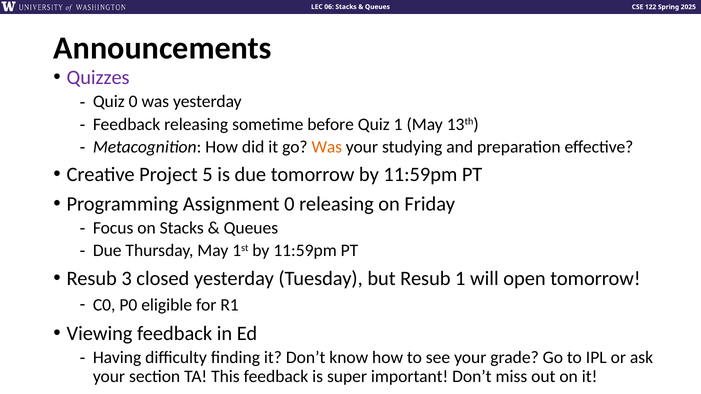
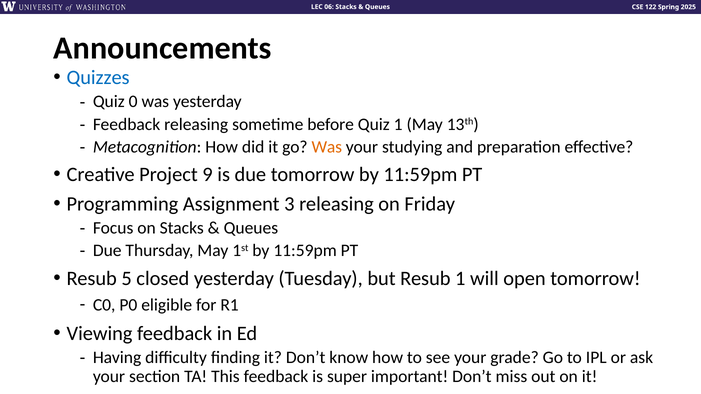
Quizzes colour: purple -> blue (98, 78)
5: 5 -> 9 (208, 175)
Assignment 0: 0 -> 3 (289, 204)
3: 3 -> 5 (127, 279)
